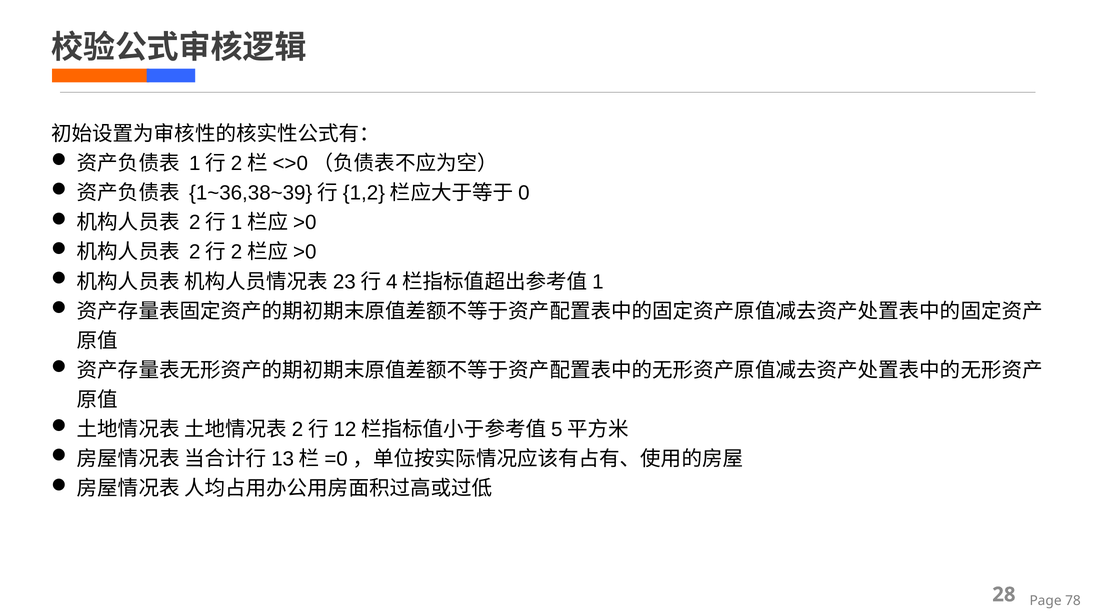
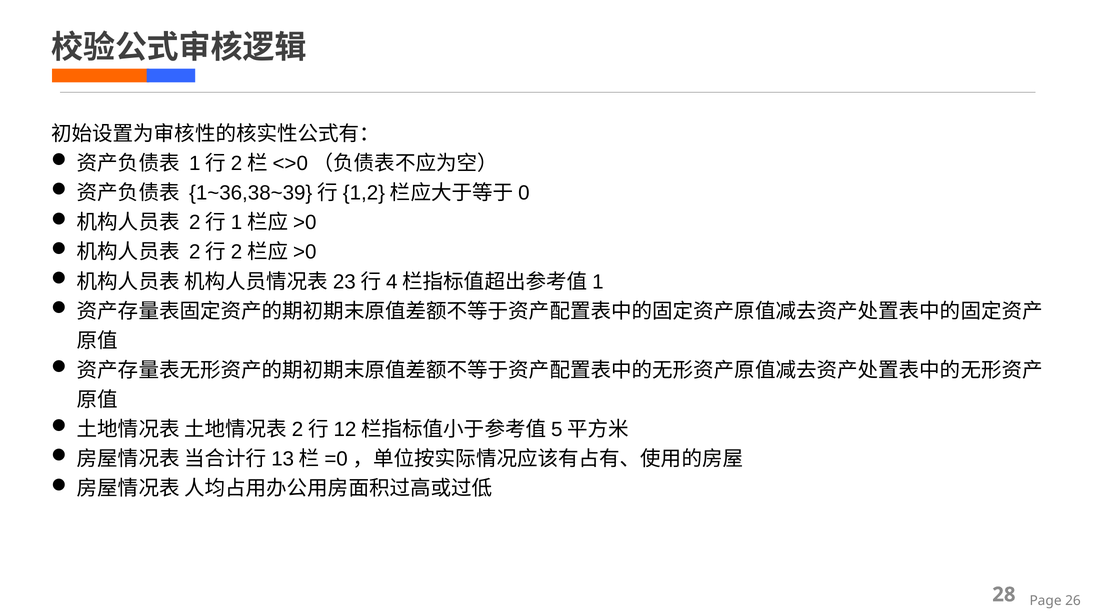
78: 78 -> 26 (1073, 601)
